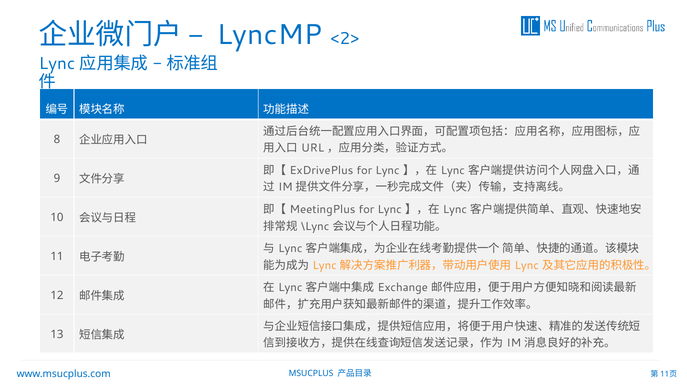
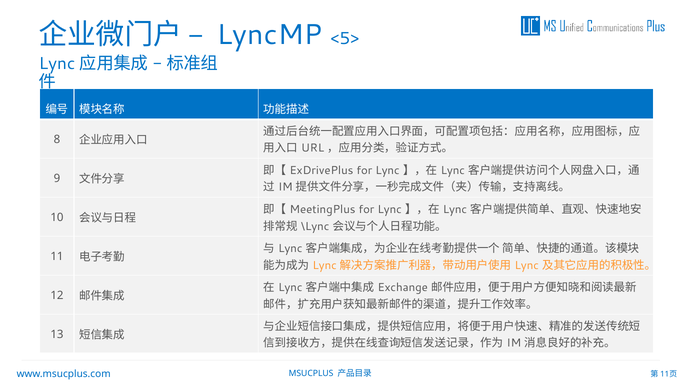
<2>: <2> -> <5> (345, 38)
